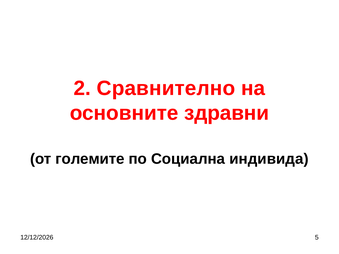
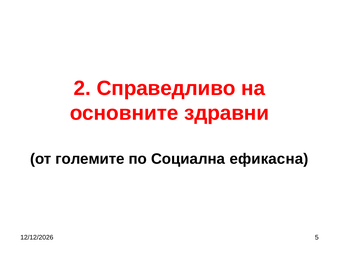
Сравнително: Сравнително -> Справедливо (166, 88)
индивида: индивида -> ефикасна (269, 159)
